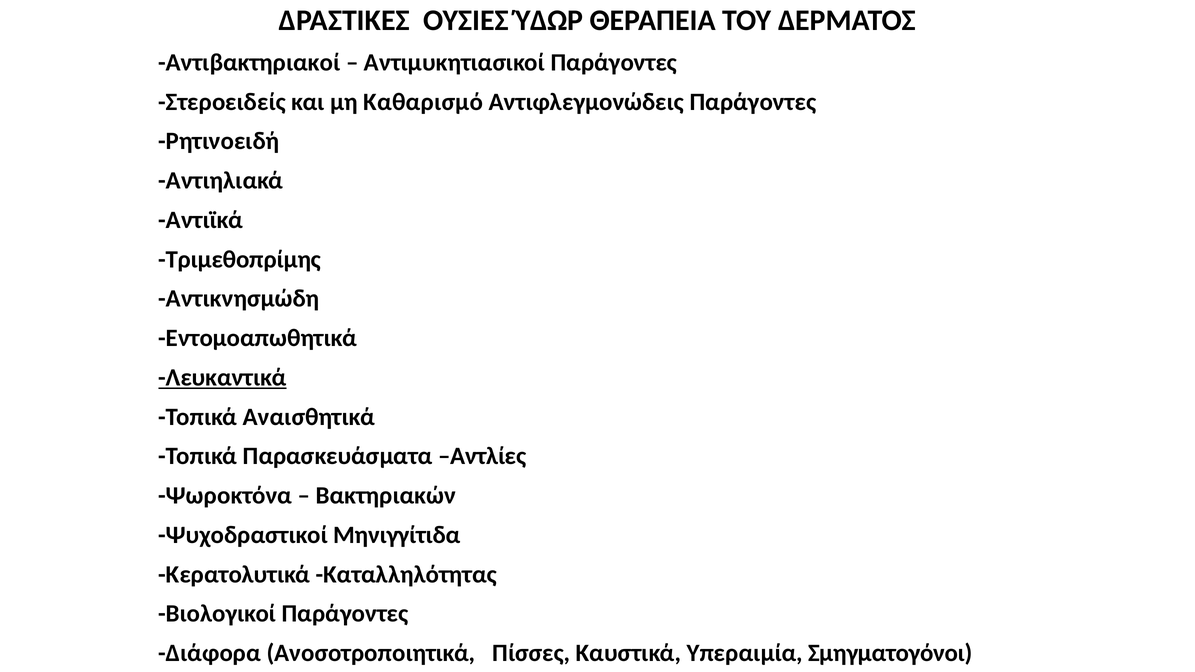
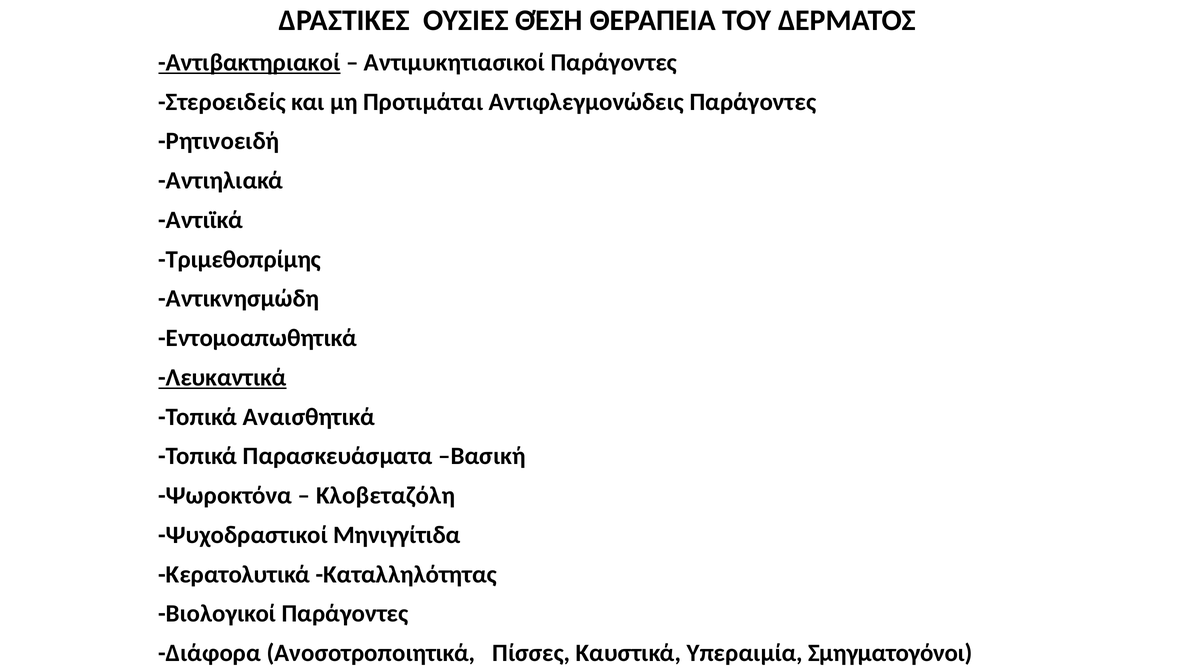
ΎΔΩΡ: ΎΔΩΡ -> ΘΈΣΗ (549, 20)
Αντιβακτηριακοί underline: none -> present (249, 63)
Καθαρισμό: Καθαρισμό -> Προτιμάται (423, 102)
Αντλίες: Αντλίες -> Bασική (482, 456)
Βακτηριακών: Βακτηριακών -> Κλοβεταζόλη (386, 496)
